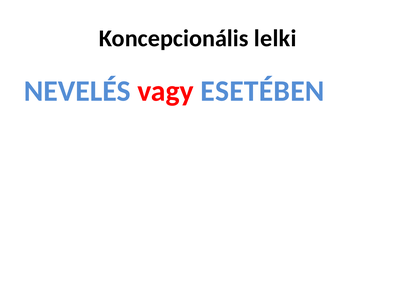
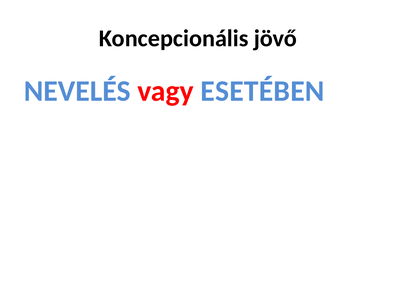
lelki: lelki -> jövő (275, 38)
